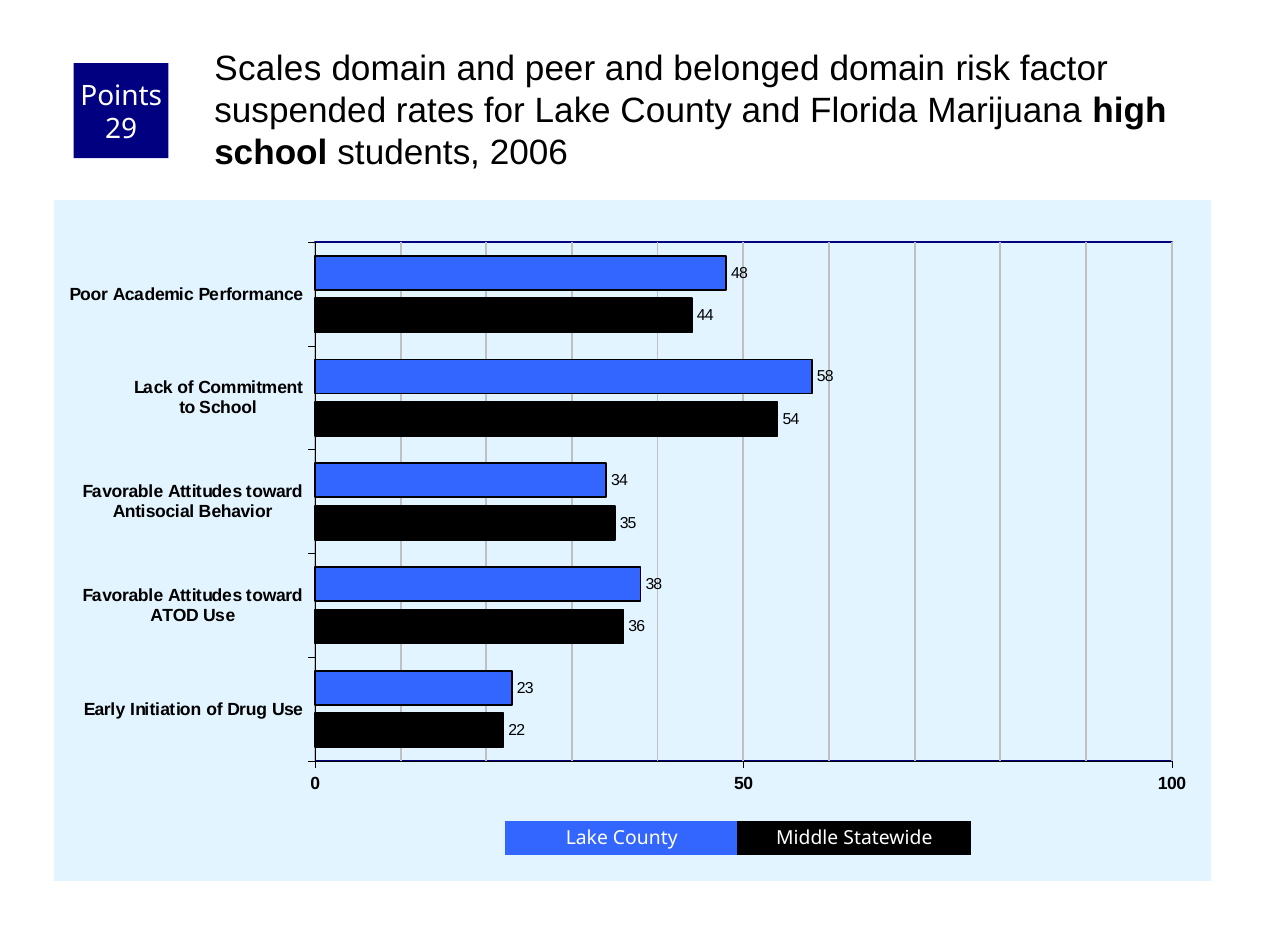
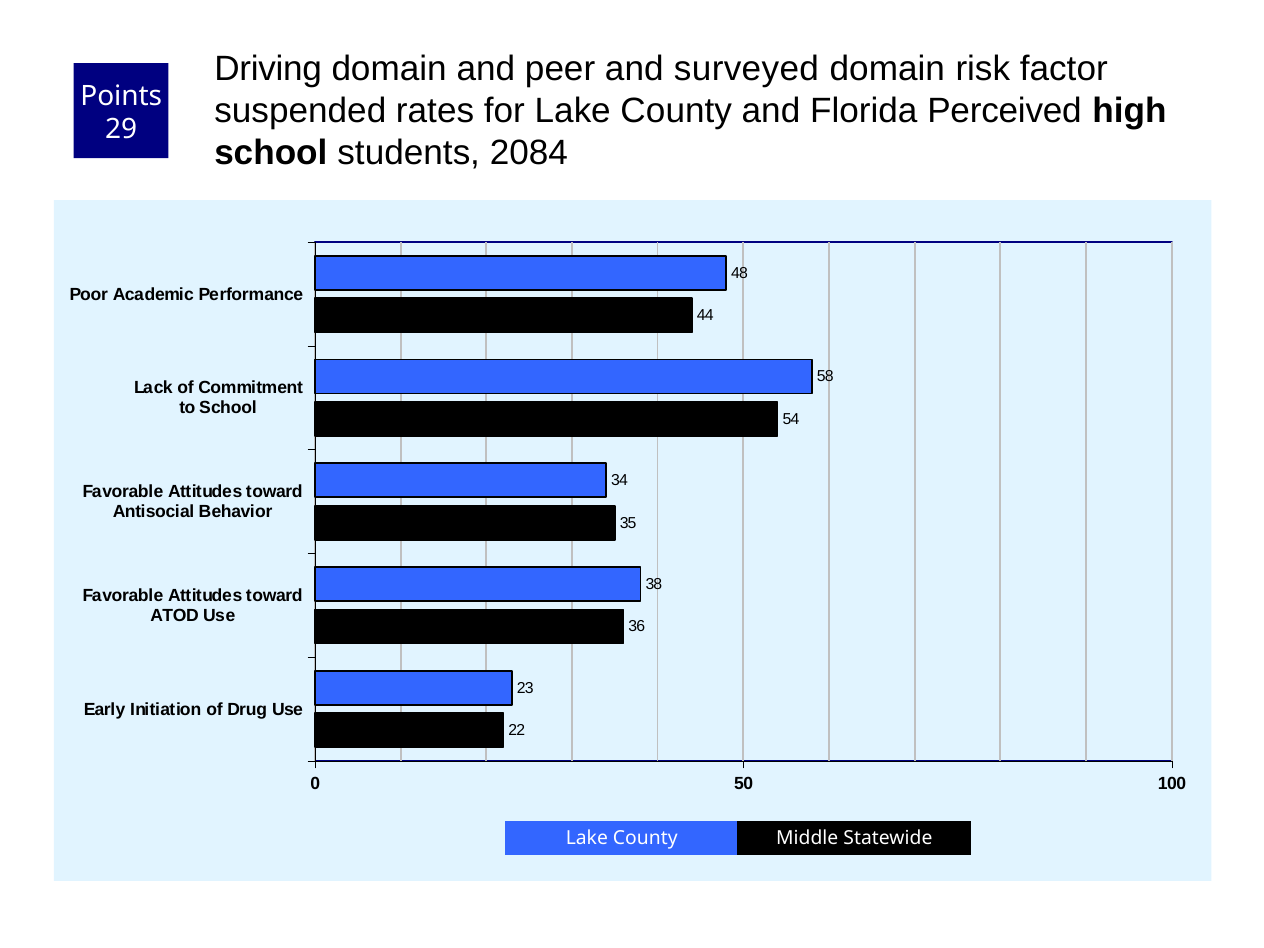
Scales: Scales -> Driving (268, 69)
belonged: belonged -> surveyed (746, 69)
Marijuana: Marijuana -> Perceived (1005, 111)
2006: 2006 -> 2084 (529, 153)
